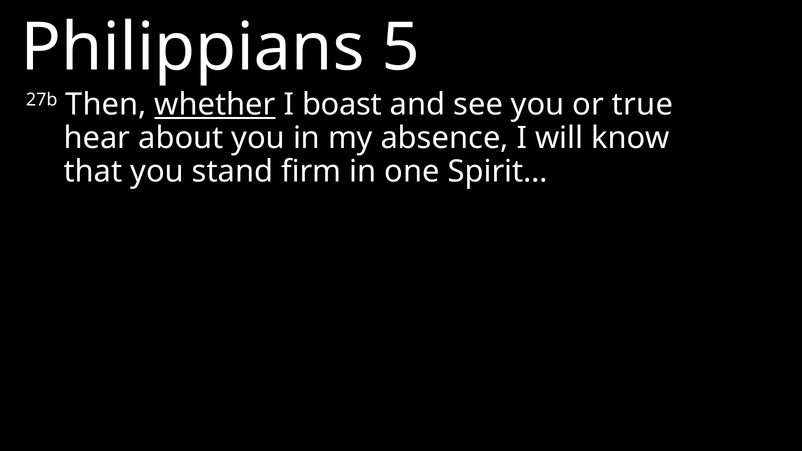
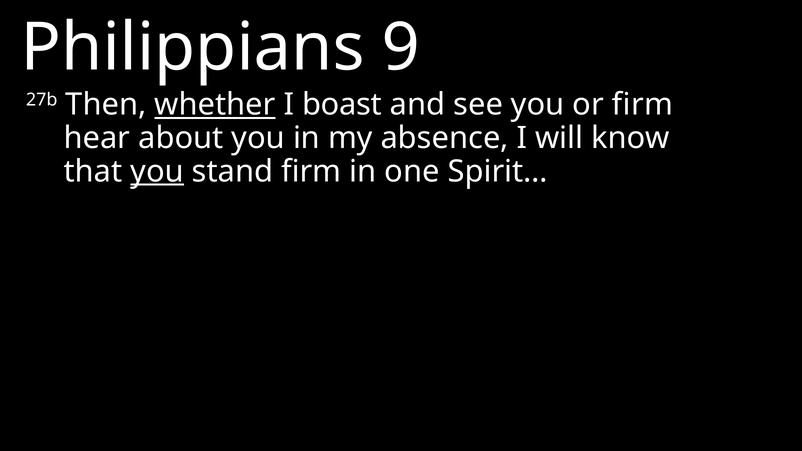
5: 5 -> 9 (401, 48)
or true: true -> firm (642, 105)
you underline: none -> present (157, 171)
